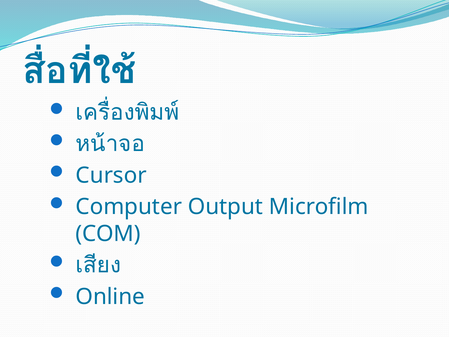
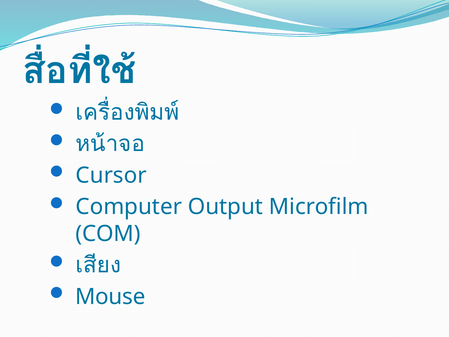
Online: Online -> Mouse (110, 296)
